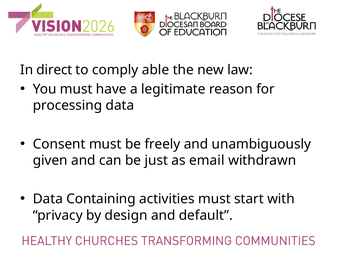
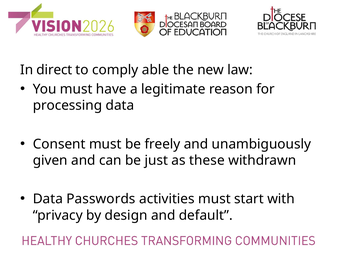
email: email -> these (207, 160)
Containing: Containing -> Passwords (101, 199)
